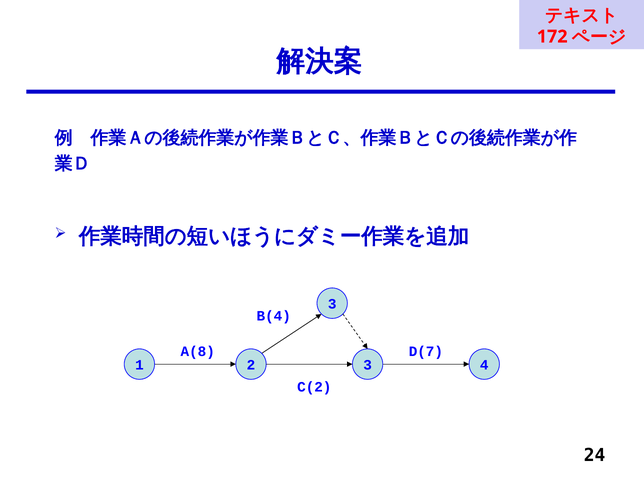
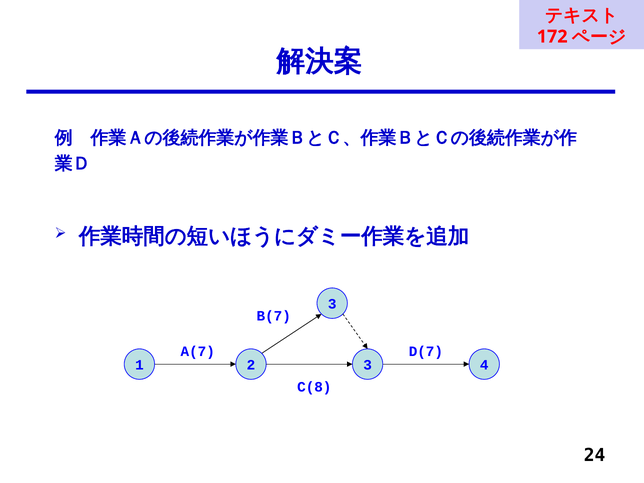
B(4: B(4 -> B(7 (274, 316)
A(8: A(8 -> A(7 (198, 351)
C(2: C(2 -> C(8 (314, 387)
